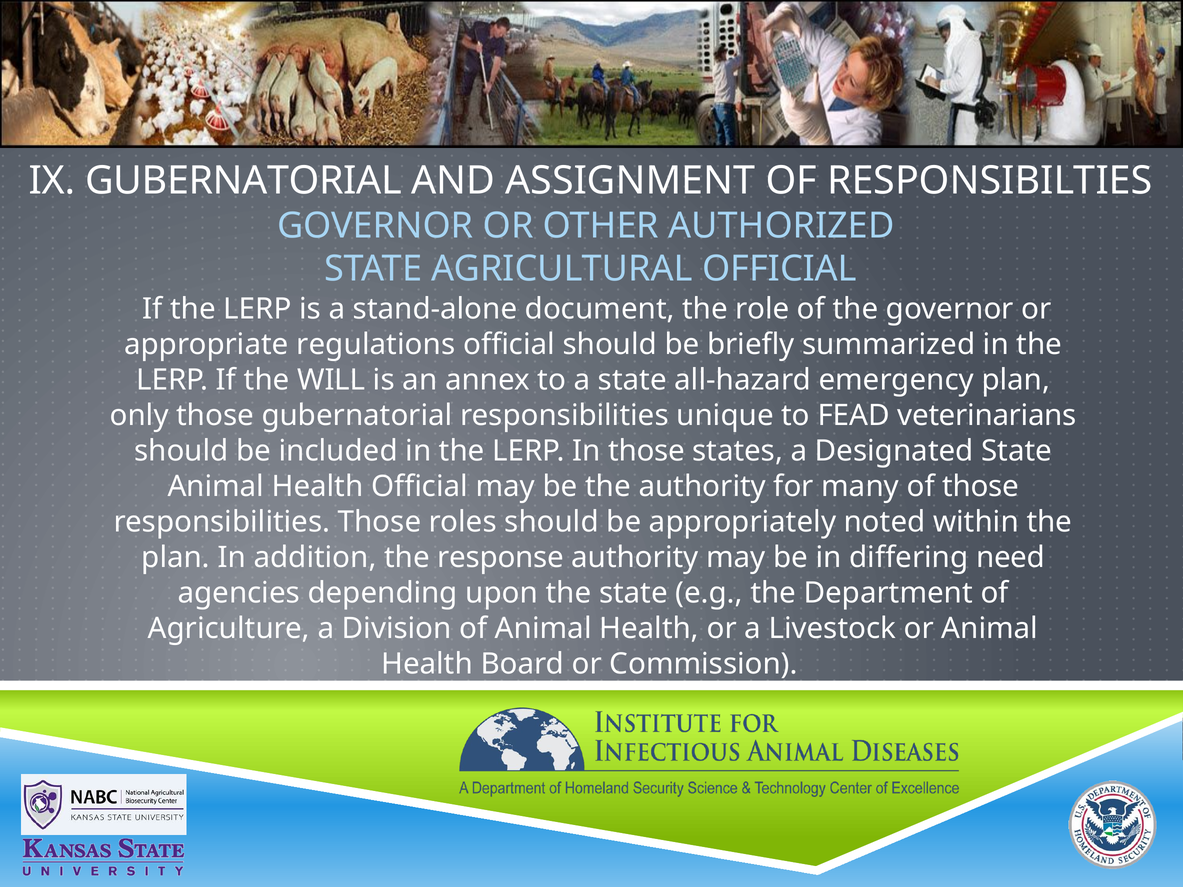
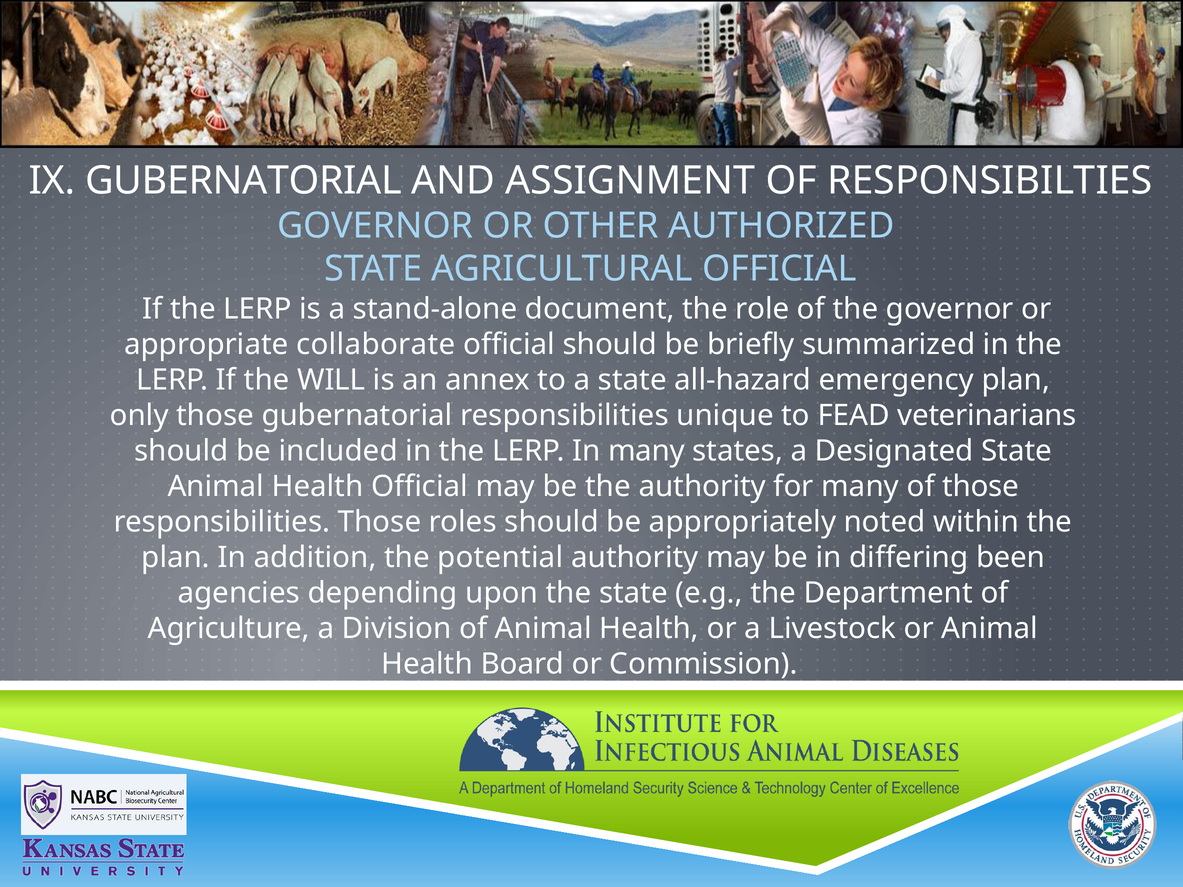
regulations: regulations -> collaborate (376, 345)
In those: those -> many (646, 451)
response: response -> potential (500, 557)
need: need -> been (1011, 557)
